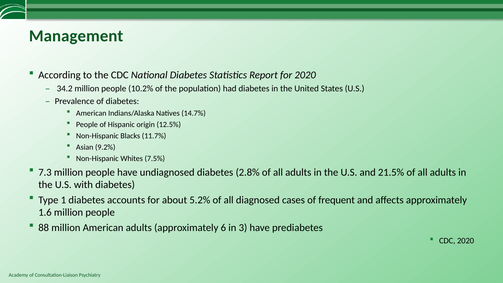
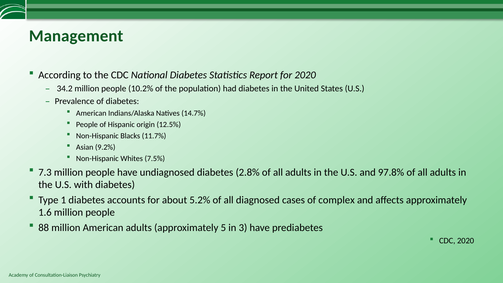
21.5%: 21.5% -> 97.8% (391, 172)
frequent: frequent -> complex (337, 200)
6: 6 -> 5 (223, 228)
